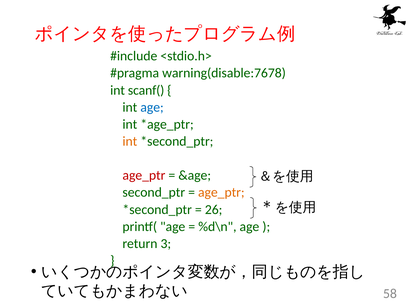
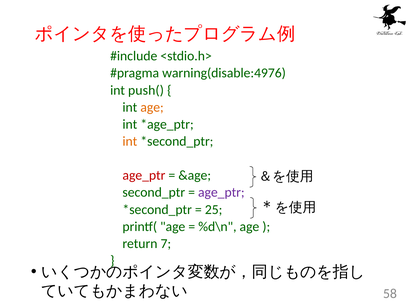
warning(disable:7678: warning(disable:7678 -> warning(disable:4976 (224, 73)
scanf(: scanf( -> push( (146, 90)
age colour: blue -> orange (152, 107)
age_ptr colour: orange -> purple (221, 193)
26: 26 -> 25 (214, 210)
3: 3 -> 7 (166, 244)
